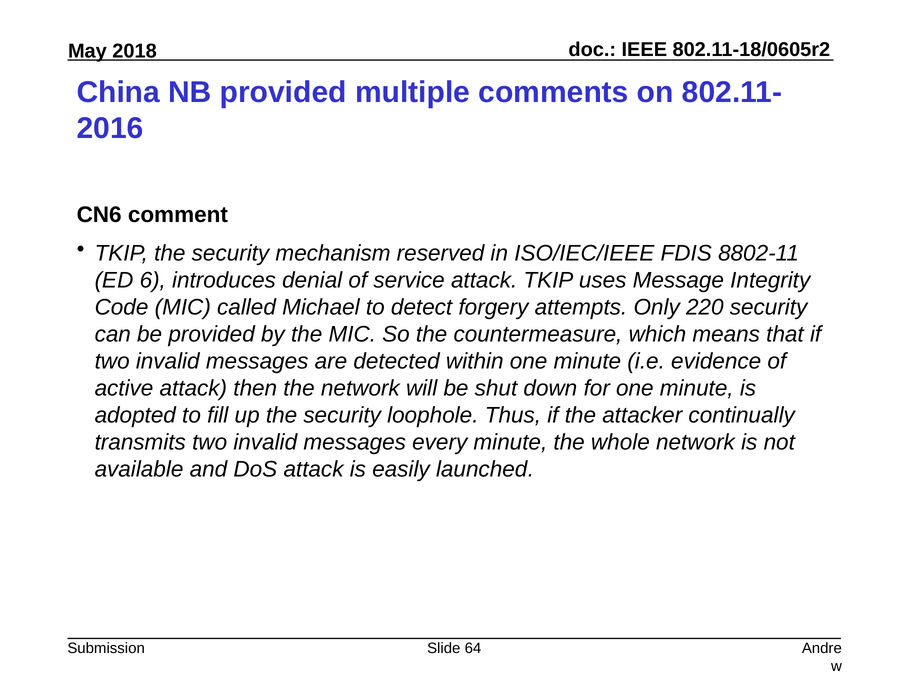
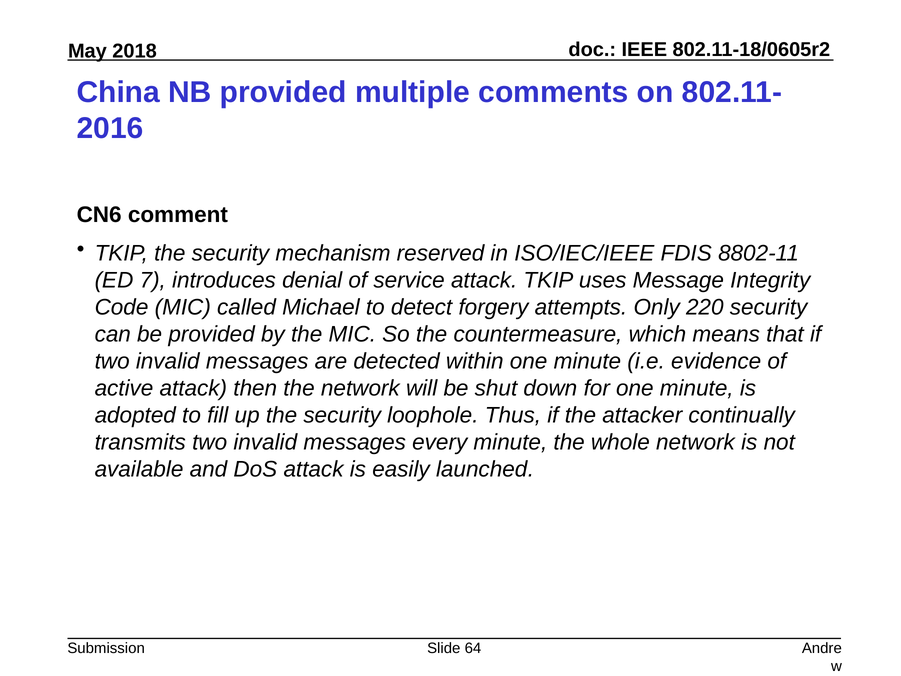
6: 6 -> 7 (153, 280)
